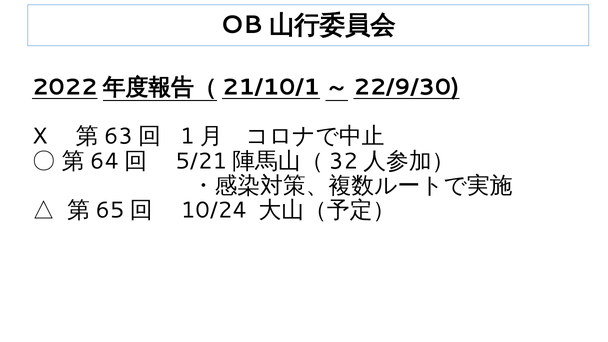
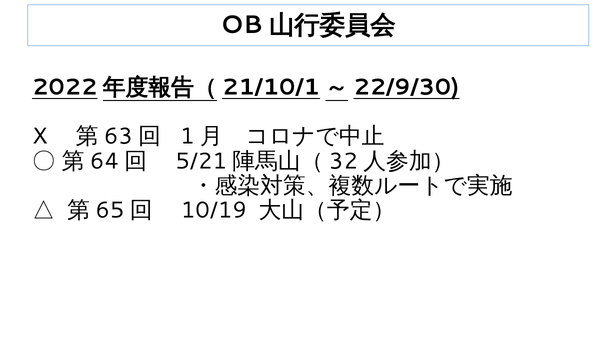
10/24: 10/24 -> 10/19 (214, 210)
